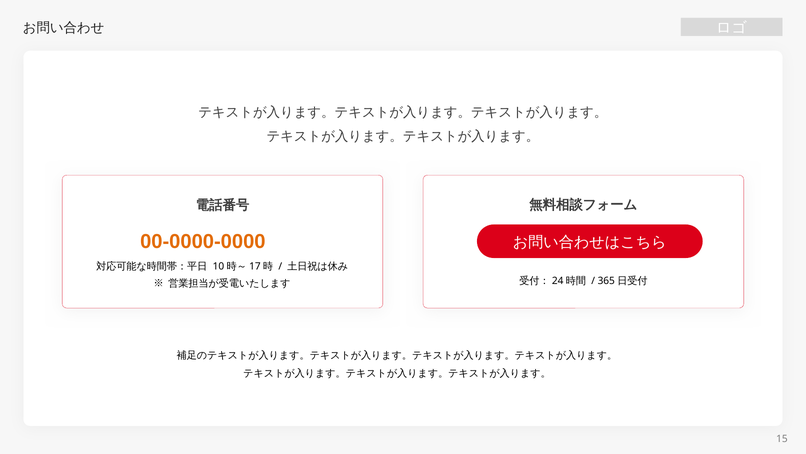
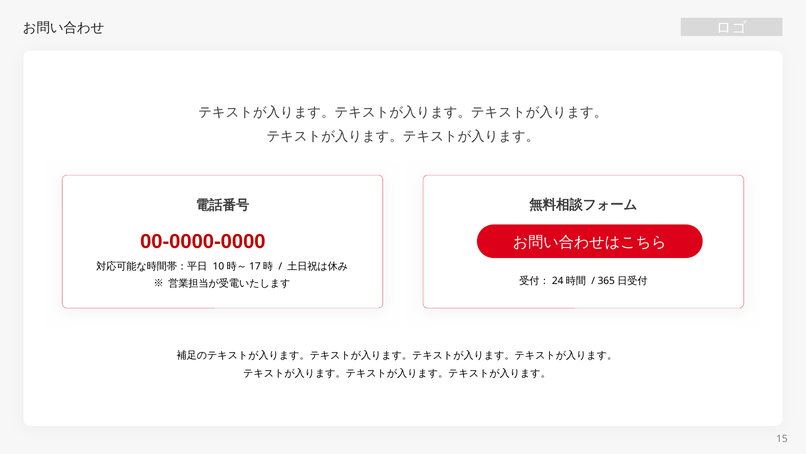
00-0000-0000 colour: orange -> red (203, 241)
